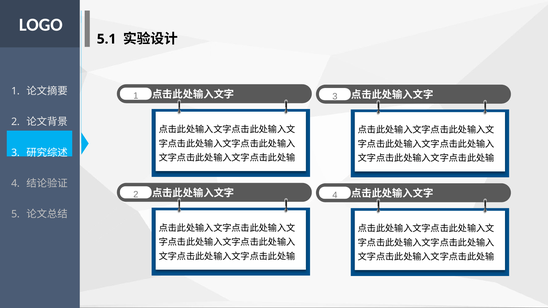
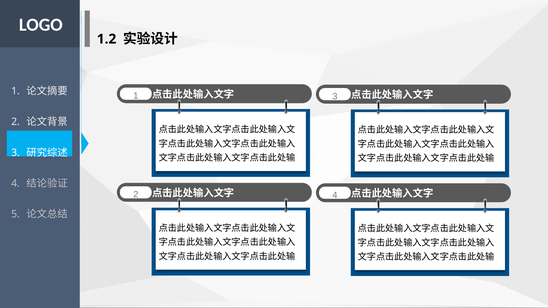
5.1: 5.1 -> 1.2 (107, 39)
